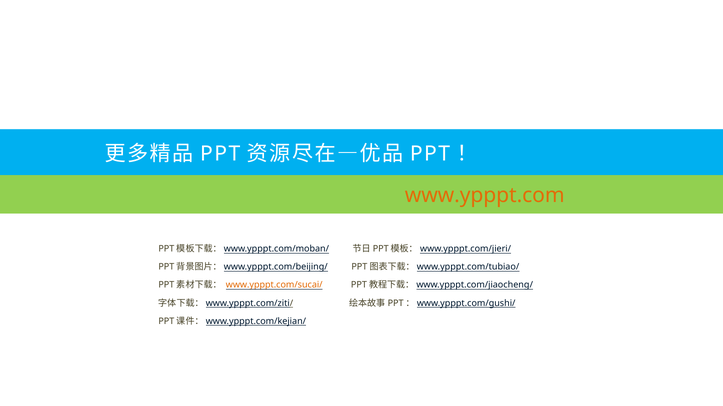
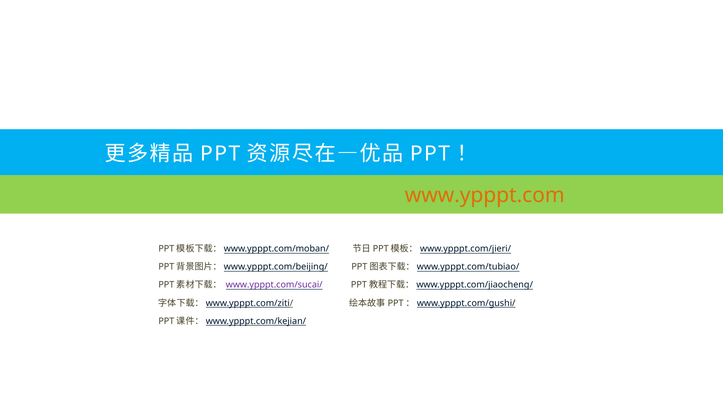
www.ypppt.com/sucai/ colour: orange -> purple (274, 285)
